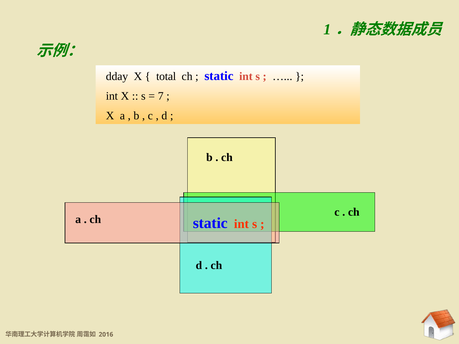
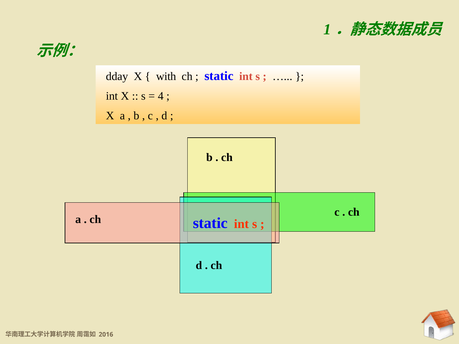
total: total -> with (166, 77)
7: 7 -> 4 (161, 96)
